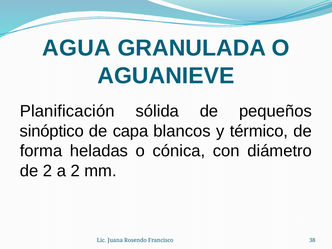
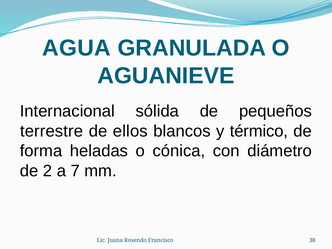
Planificación: Planificación -> Internacional (67, 111)
sinóptico: sinóptico -> terrestre (52, 131)
capa: capa -> ellos (130, 131)
a 2: 2 -> 7 (75, 171)
